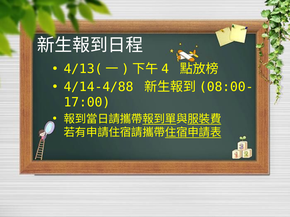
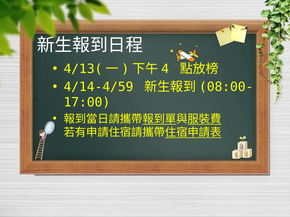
4/14-4/88: 4/14-4/88 -> 4/14-4/59 (99, 87)
